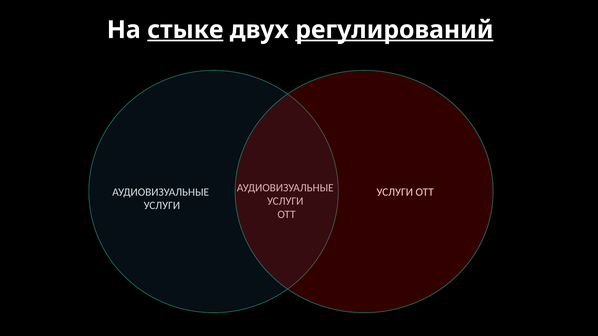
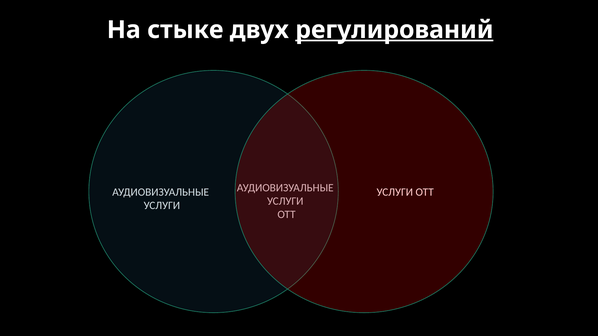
стыке underline: present -> none (185, 30)
